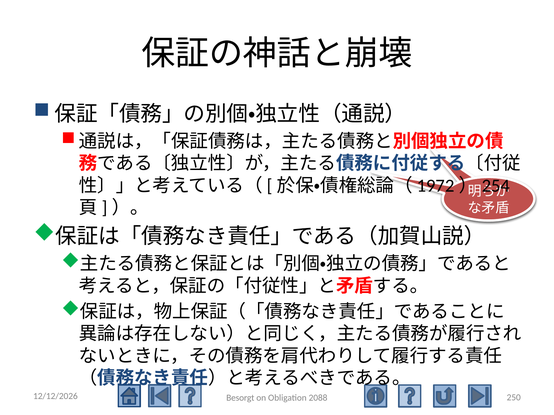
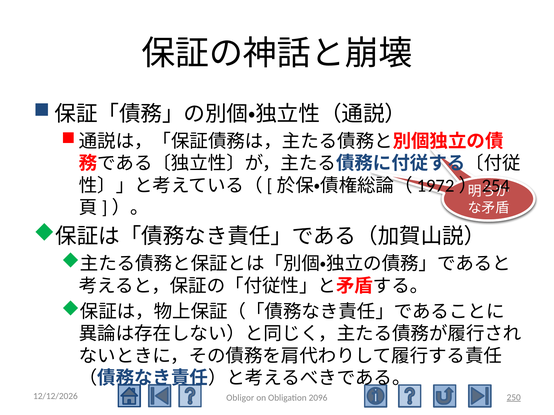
250 underline: none -> present (514, 398)
Besorgt: Besorgt -> Obligor (240, 398)
2088: 2088 -> 2096 (318, 398)
